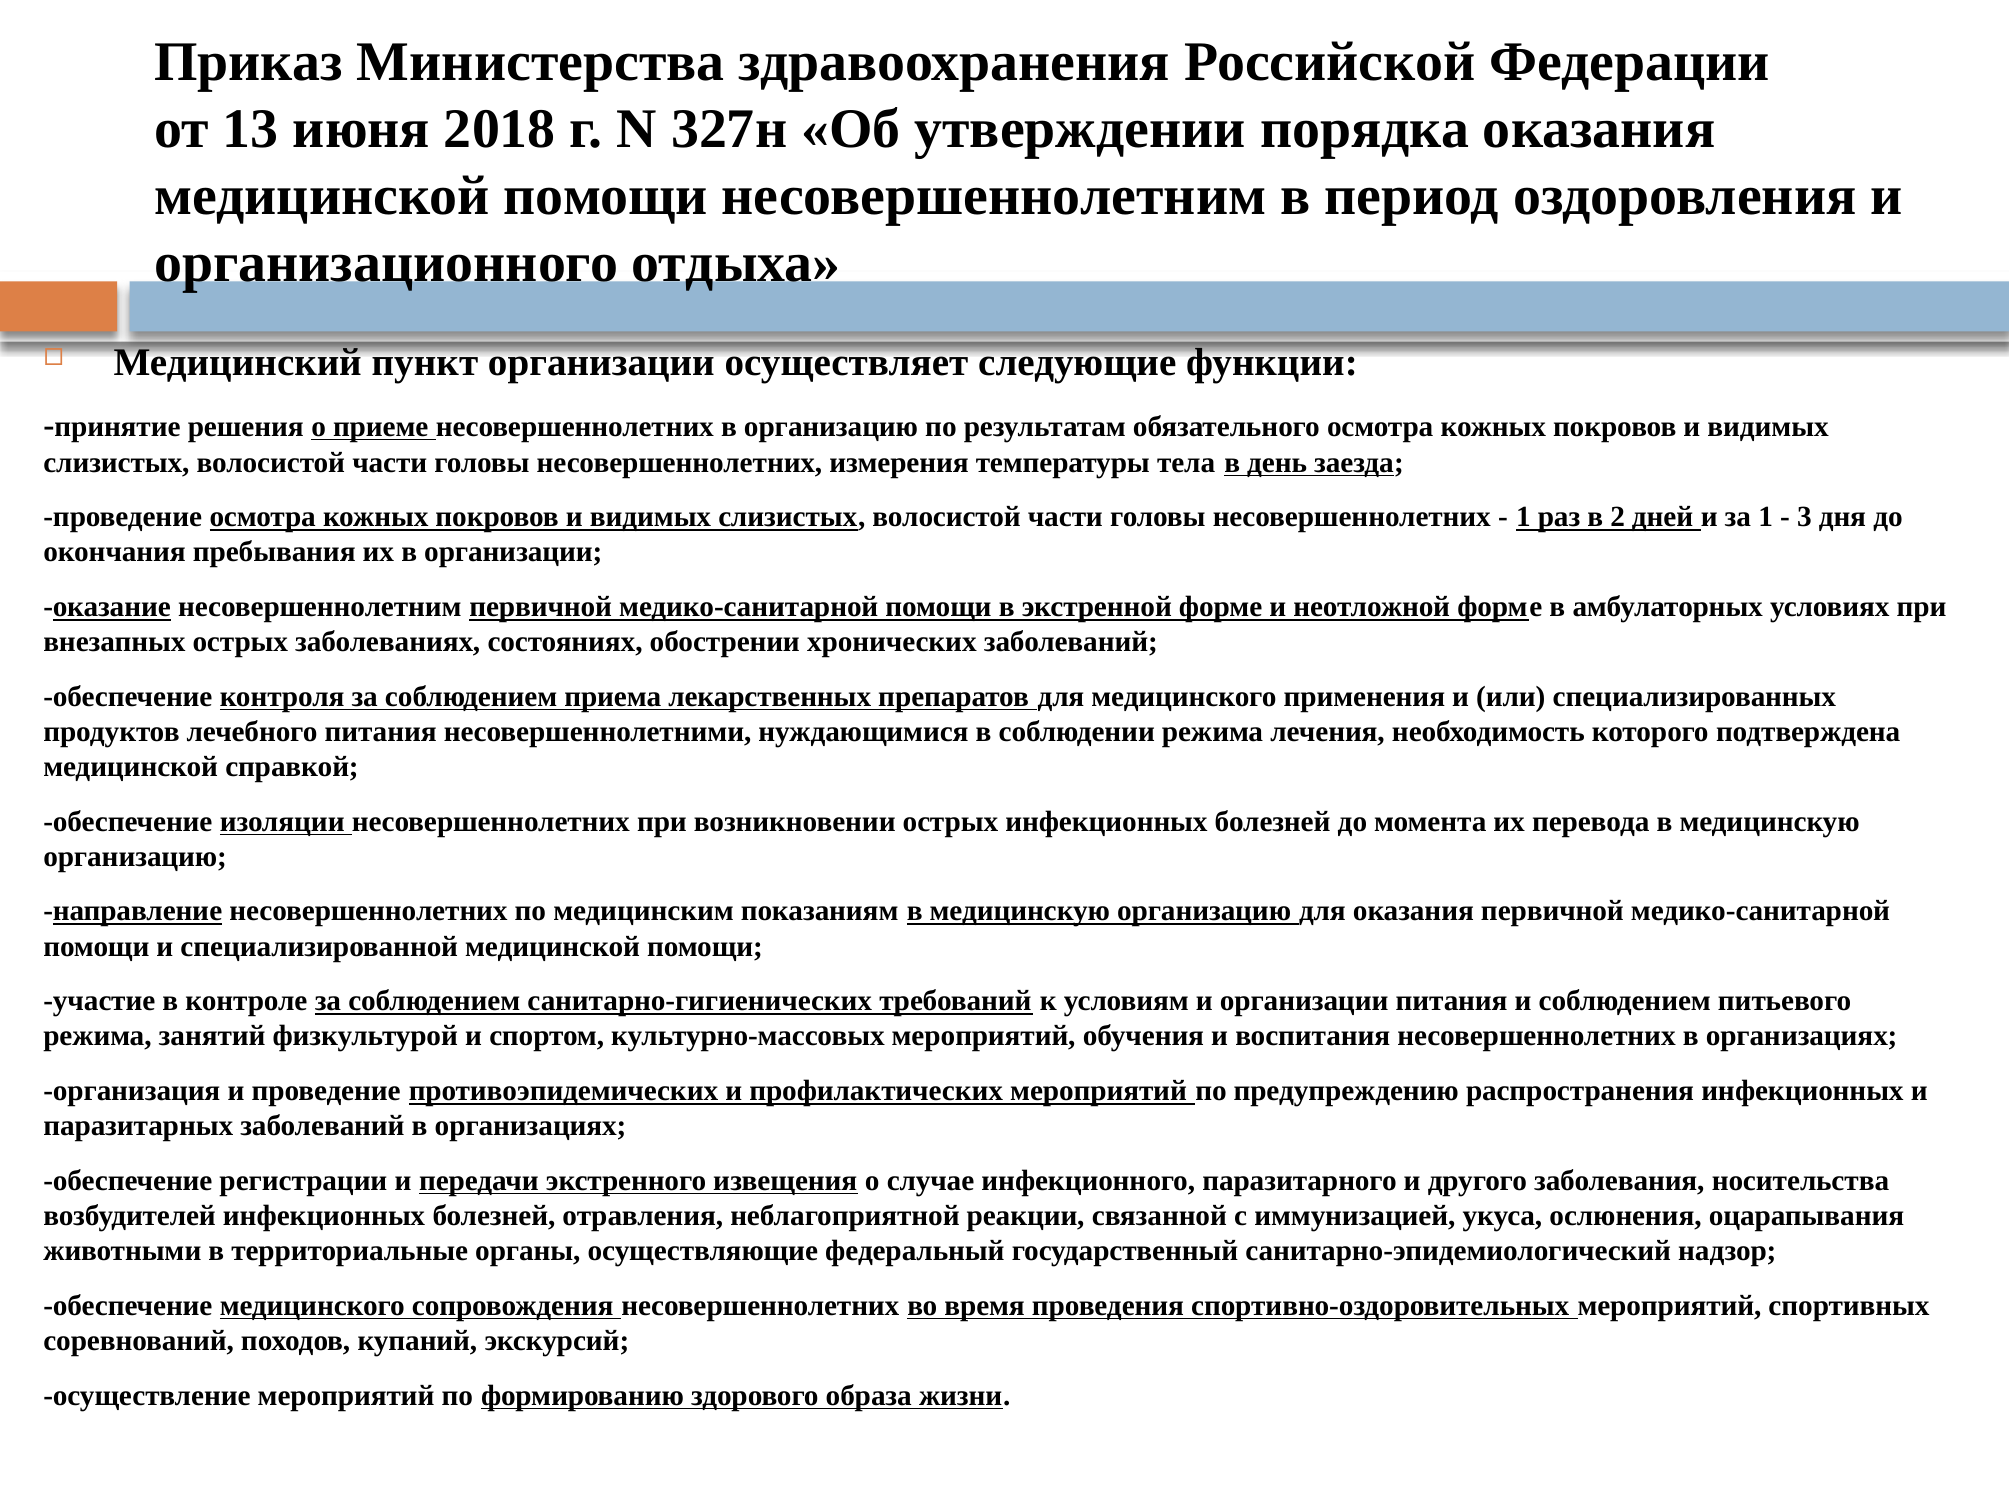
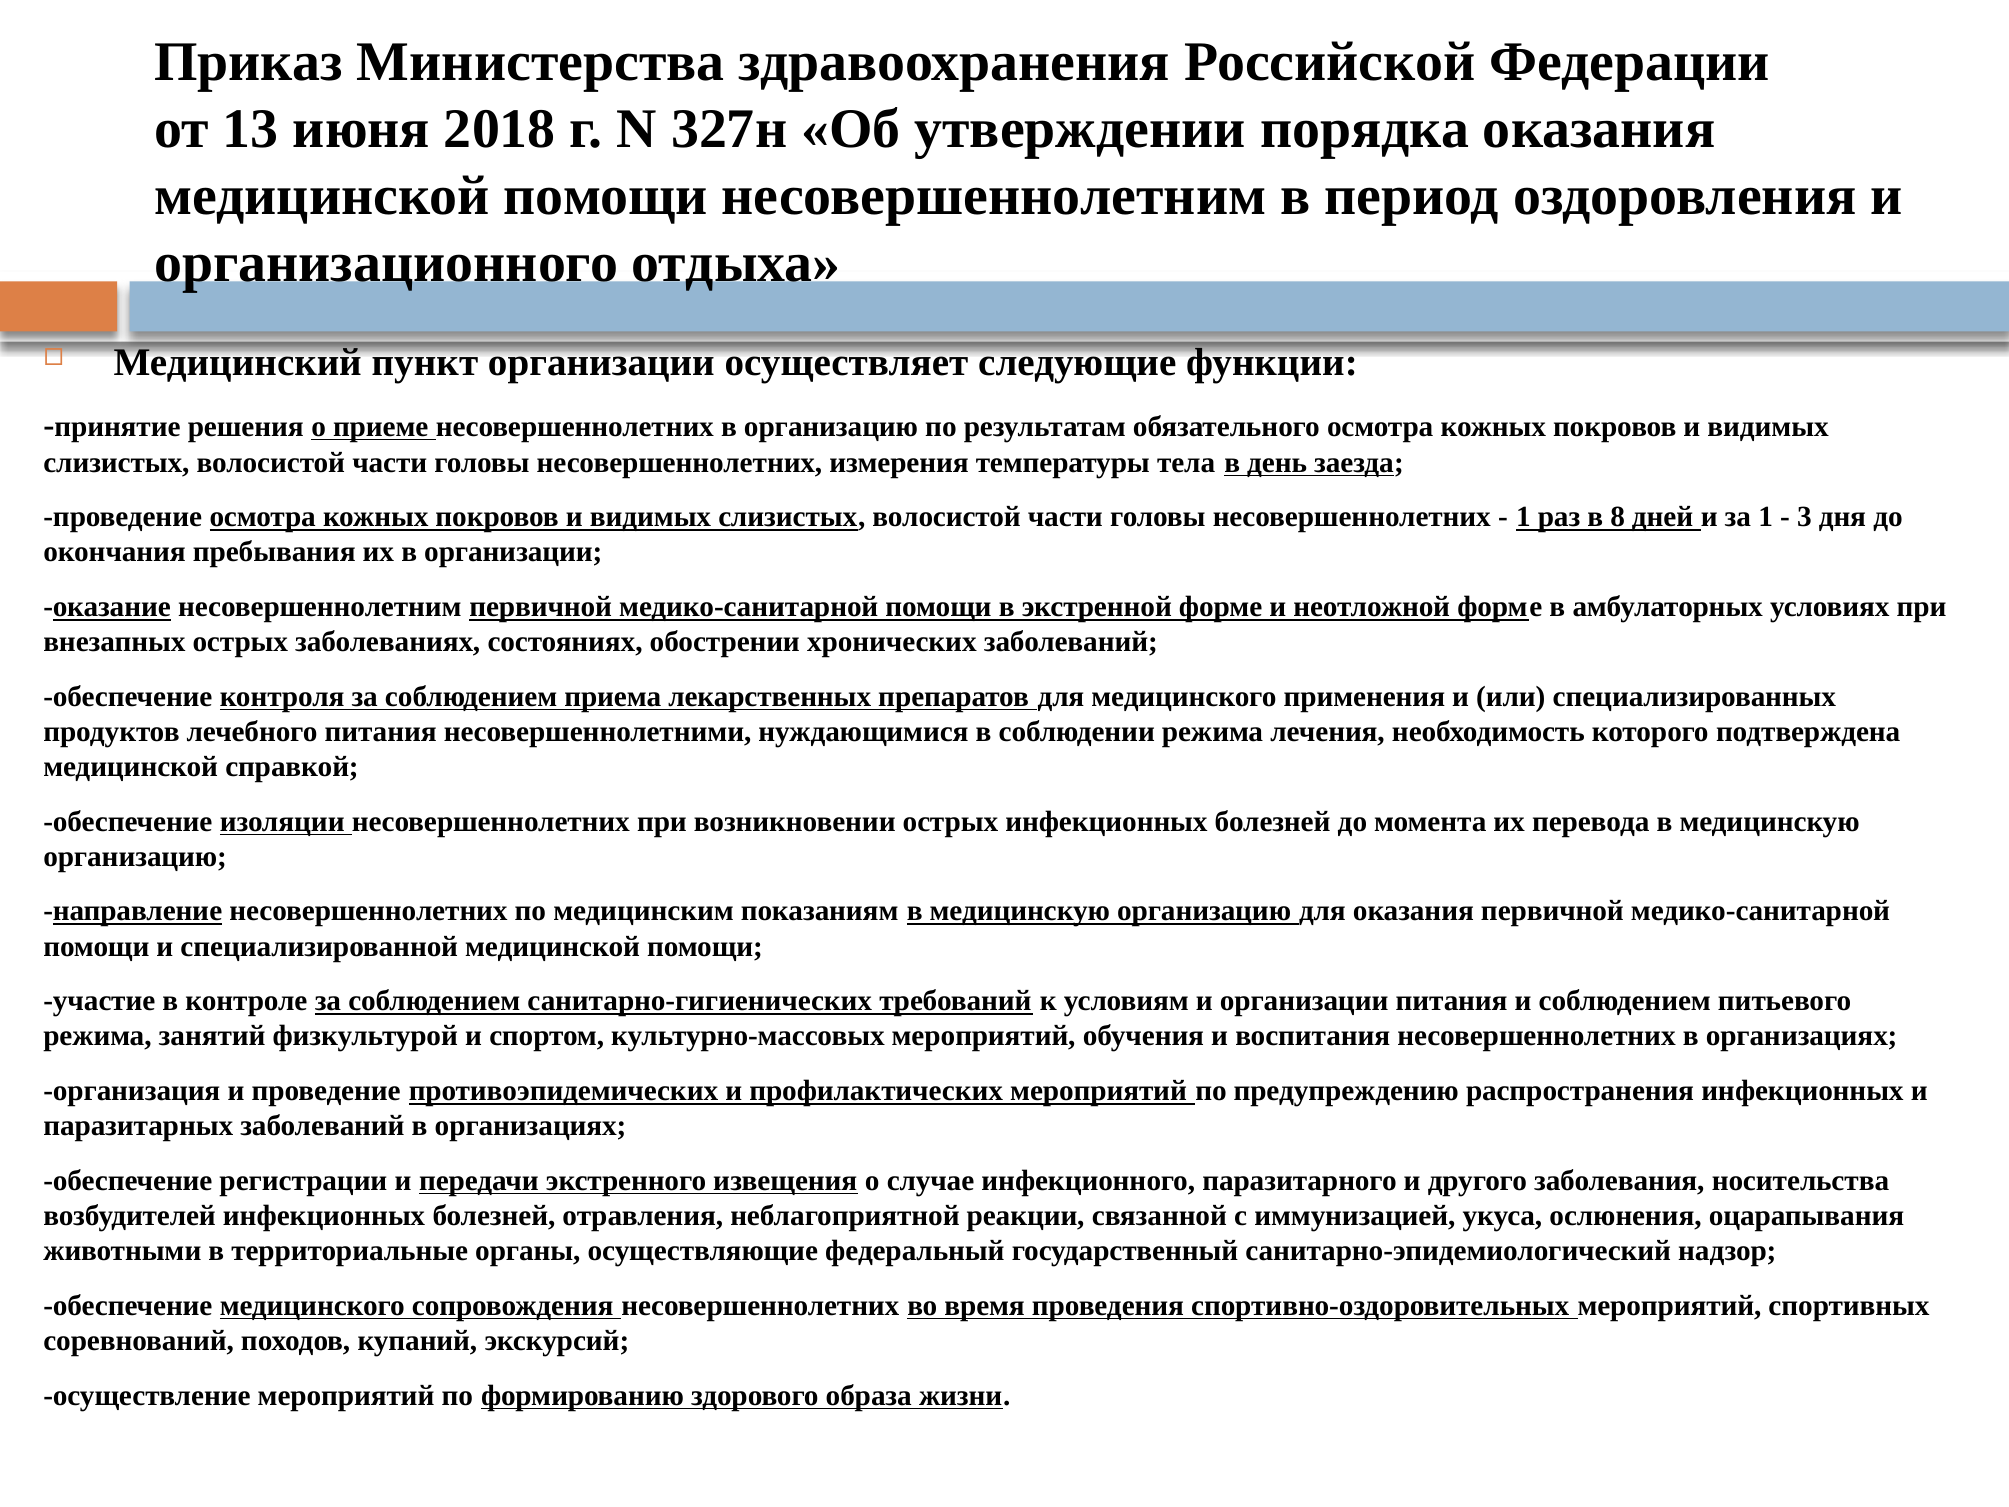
2: 2 -> 8 (1618, 517)
